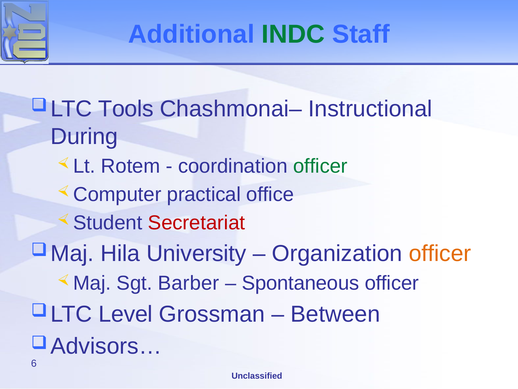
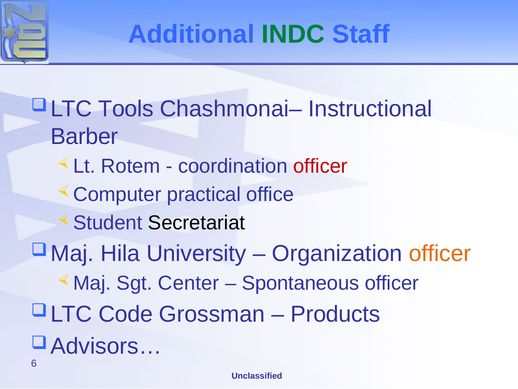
During: During -> Barber (84, 136)
officer colour: green -> red (320, 166)
Secretariat colour: red -> black (197, 222)
Barber: Barber -> Center (189, 283)
Level: Level -> Code (126, 314)
Between: Between -> Products (336, 314)
